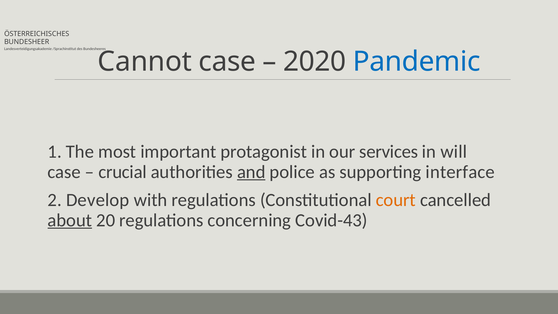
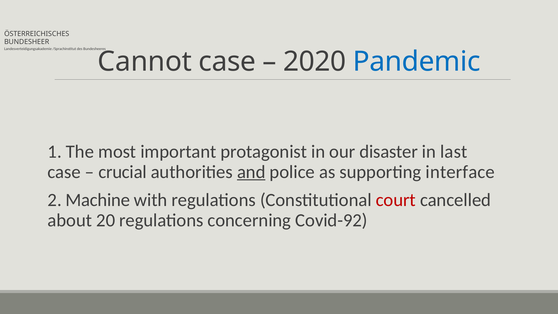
services: services -> disaster (389, 152)
will: will -> last (454, 152)
Develop: Develop -> Machine (98, 200)
court colour: orange -> red (396, 200)
about underline: present -> none (70, 220)
Covid-43: Covid-43 -> Covid-92 (331, 220)
